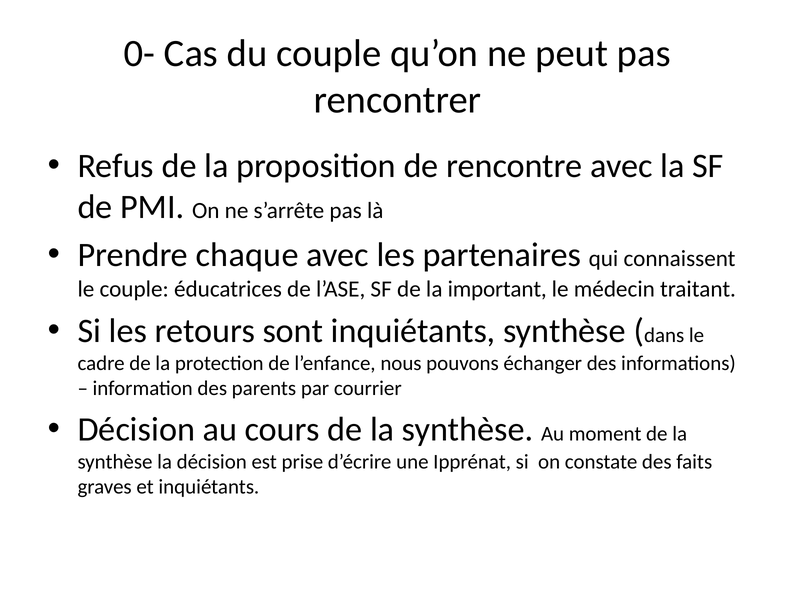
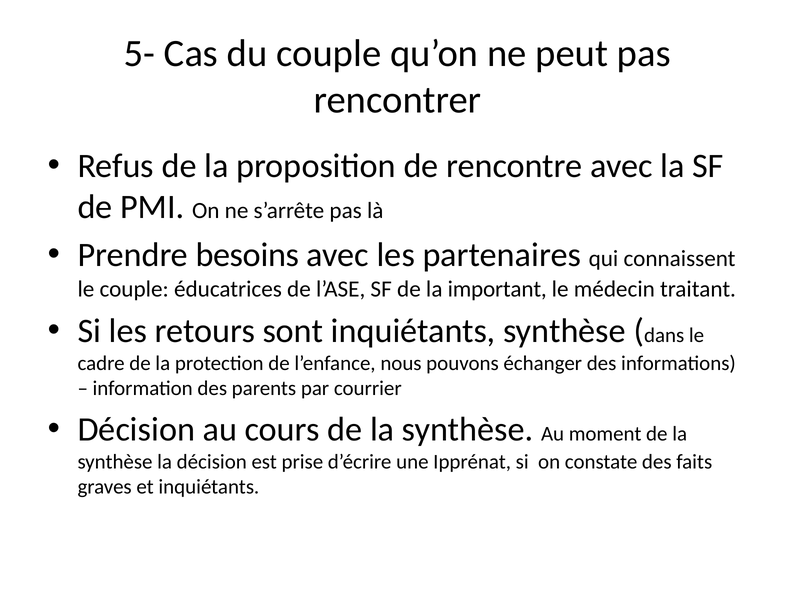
0-: 0- -> 5- (139, 54)
chaque: chaque -> besoins (247, 255)
